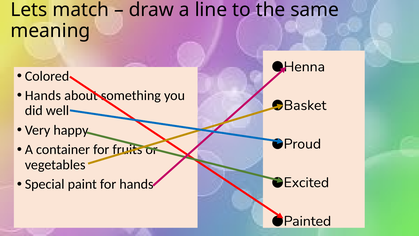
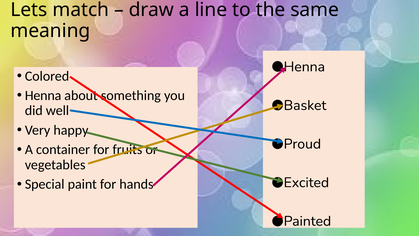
Hands: Hands -> Henna (43, 95)
